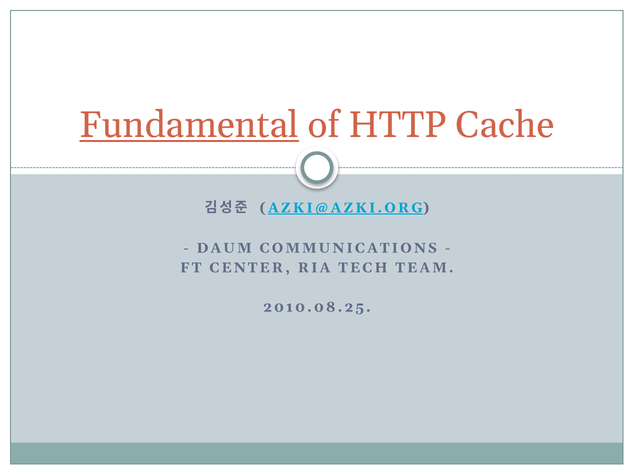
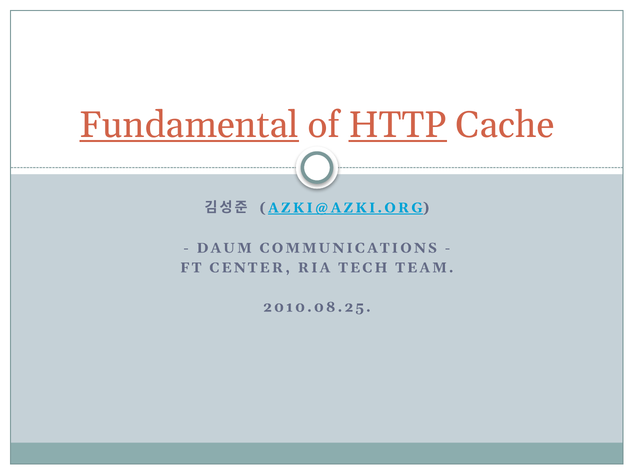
HTTP underline: none -> present (398, 125)
